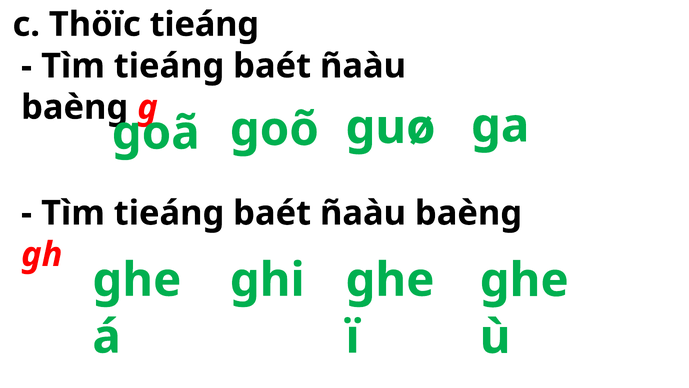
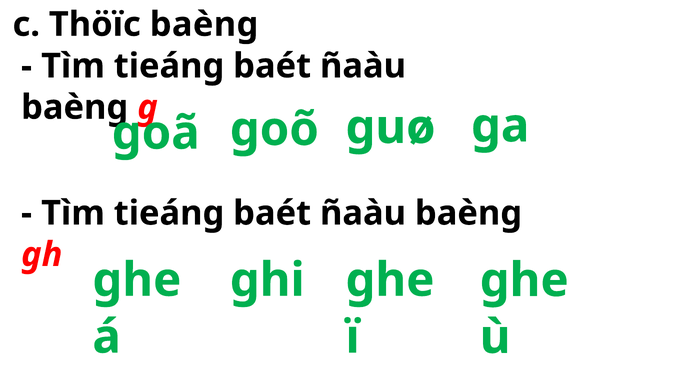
Thöïc tieáng: tieáng -> baèng (204, 24)
